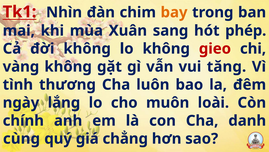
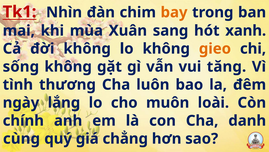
phép: phép -> xanh (246, 31)
gieo colour: red -> orange (215, 48)
vàng: vàng -> sống (21, 66)
